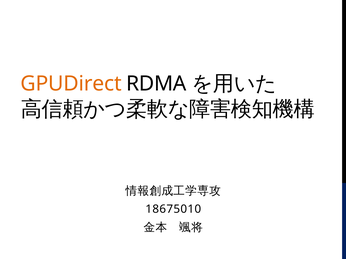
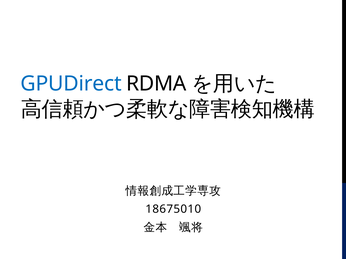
GPUDirect colour: orange -> blue (71, 84)
